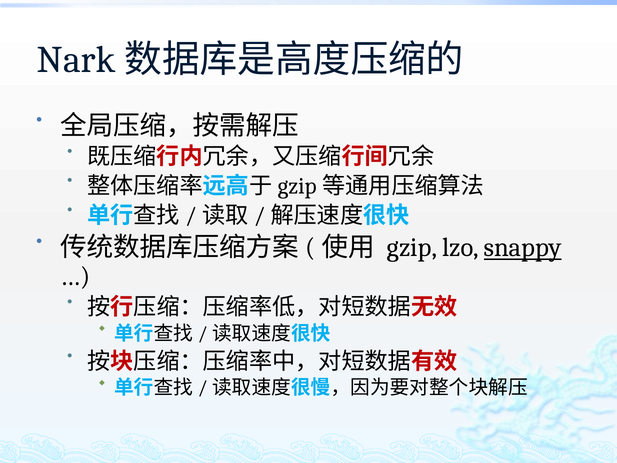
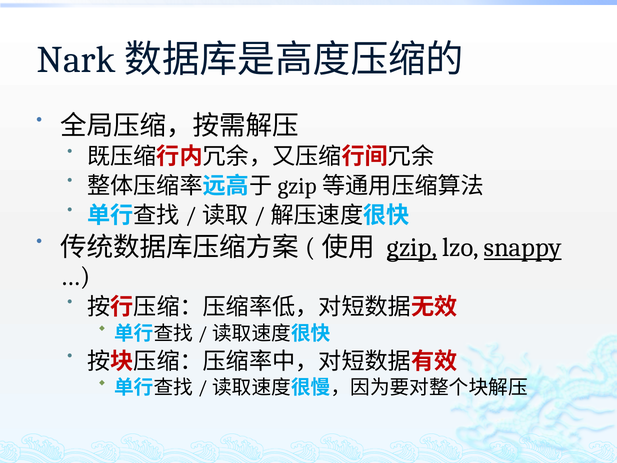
gzip underline: none -> present (412, 248)
